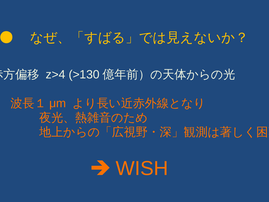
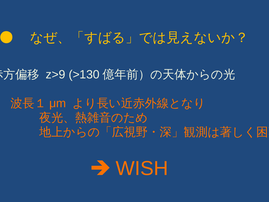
z>4: z>4 -> z>9 (56, 74)
